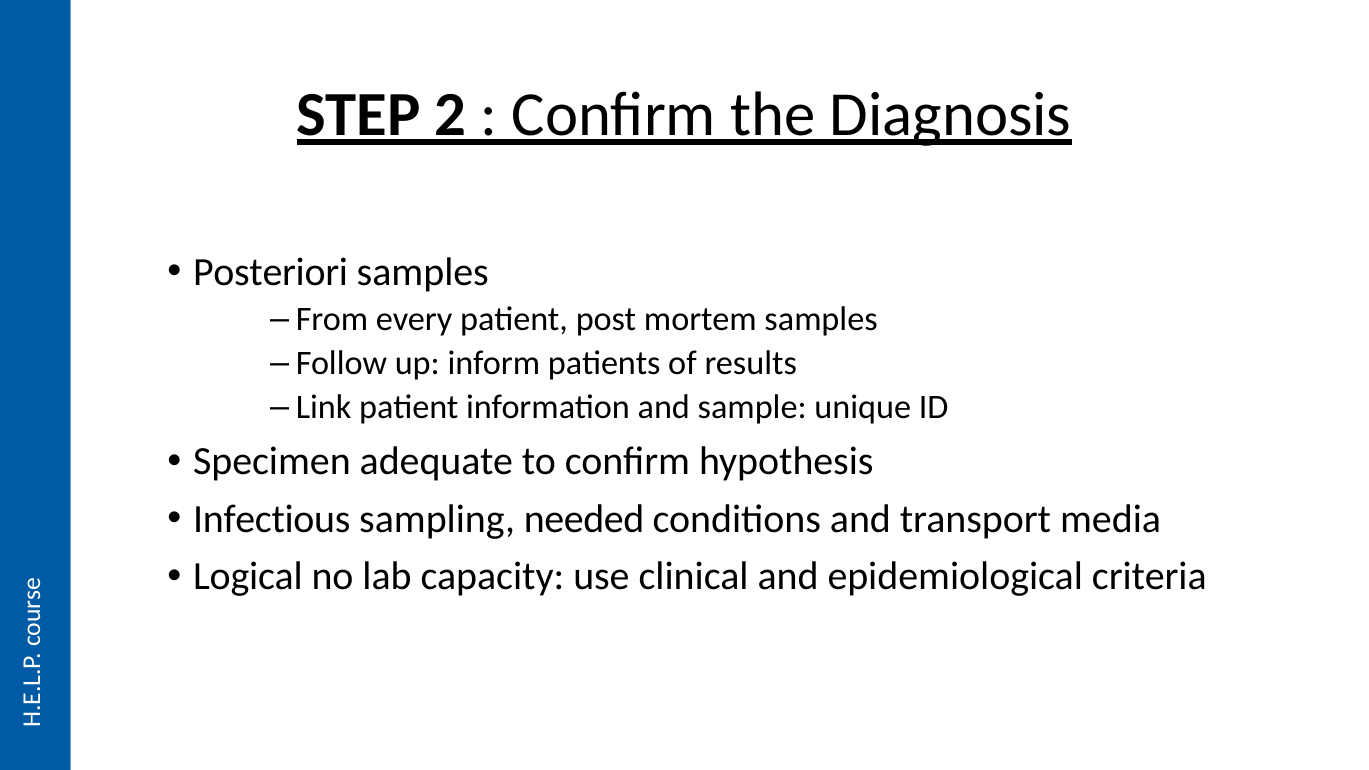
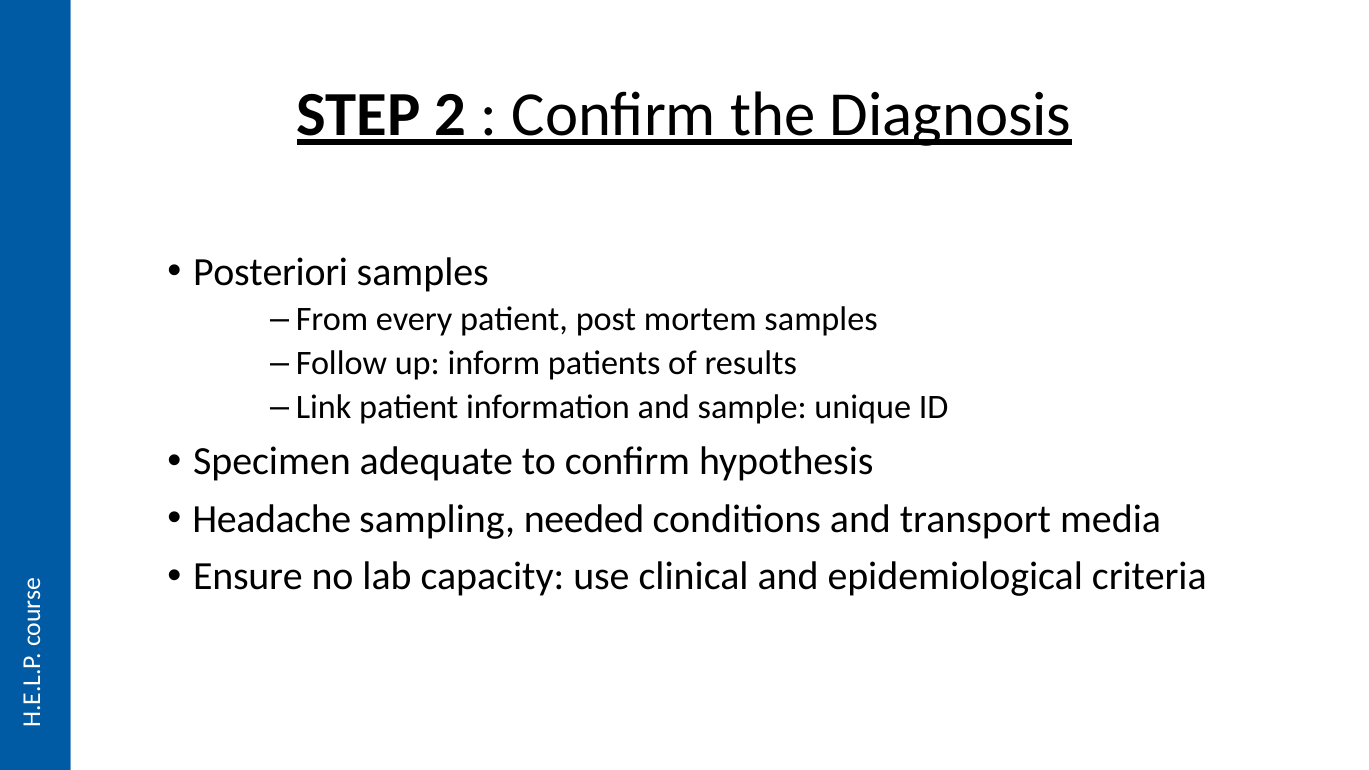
Infectious: Infectious -> Headache (272, 519)
Logical: Logical -> Ensure (248, 577)
